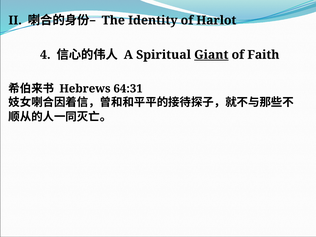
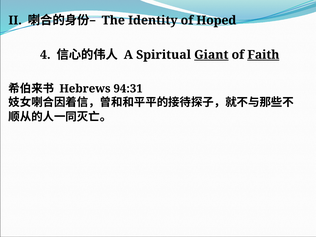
Harlot: Harlot -> Hoped (216, 20)
Faith underline: none -> present (263, 55)
64:31: 64:31 -> 94:31 (128, 89)
